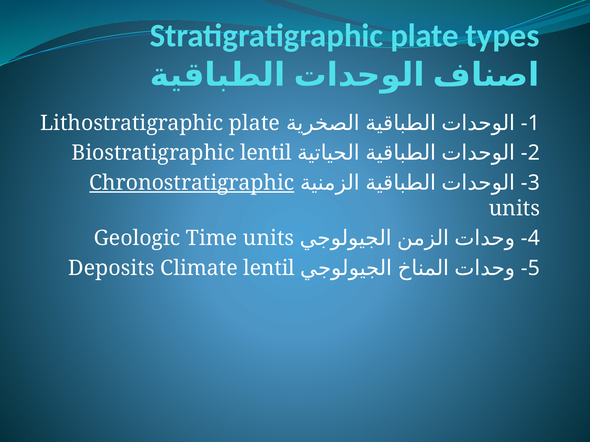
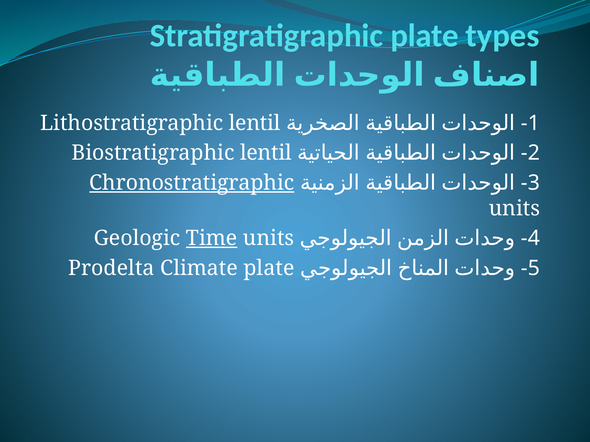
Lithostratigraphic plate: plate -> lentil (255, 123)
Time underline: none -> present (212, 238)
Deposits: Deposits -> Prodelta (111, 268)
Climate lentil: lentil -> plate (269, 268)
